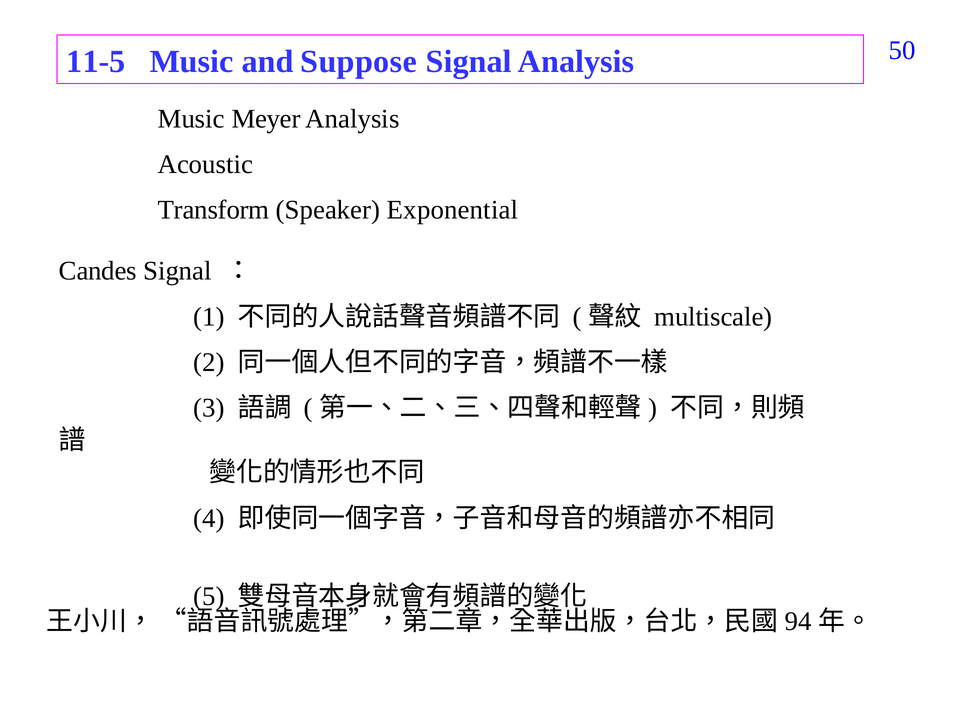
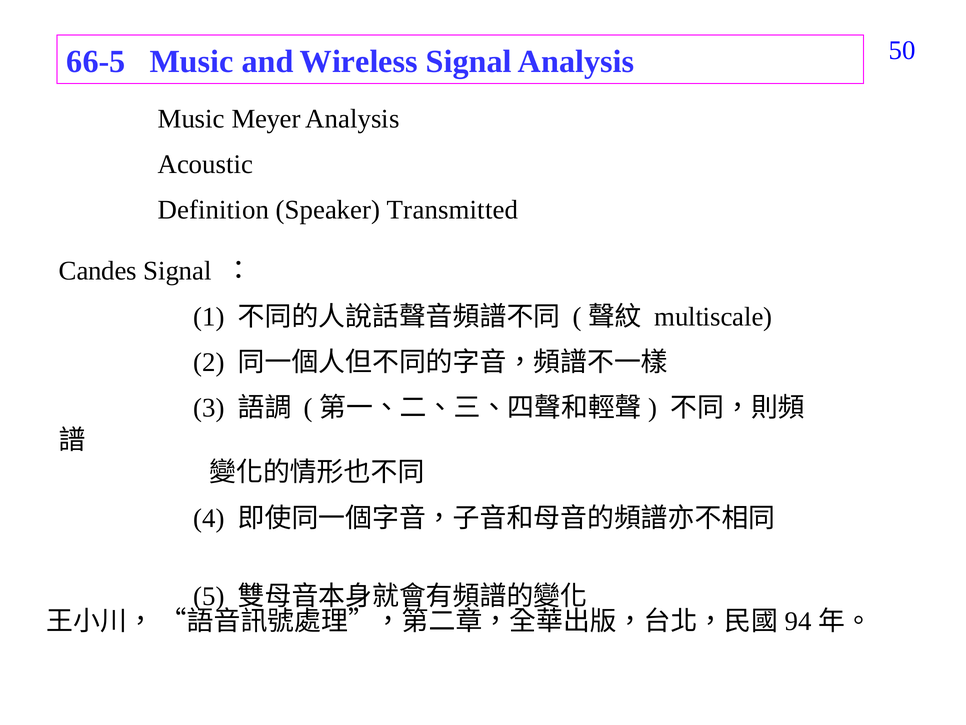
11-5: 11-5 -> 66-5 (96, 62)
Suppose: Suppose -> Wireless (359, 62)
Transform: Transform -> Definition (213, 210)
Exponential: Exponential -> Transmitted (453, 210)
